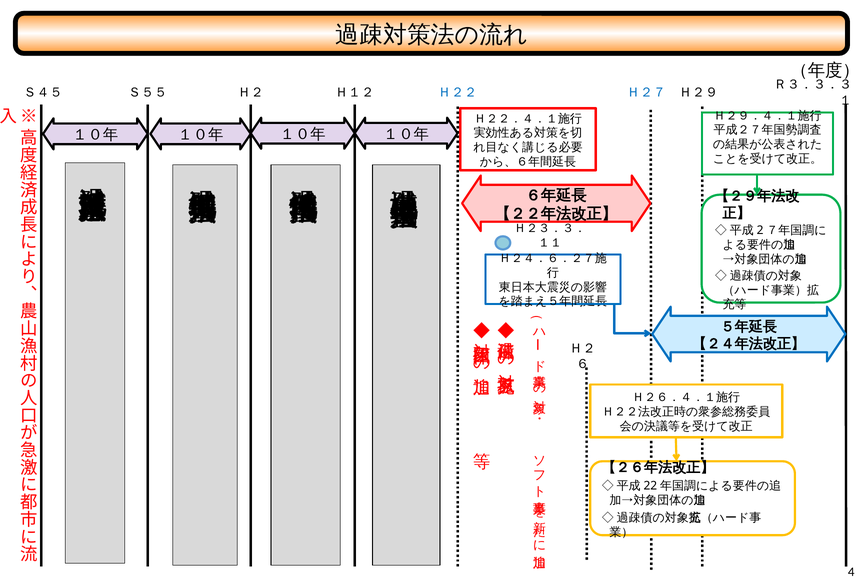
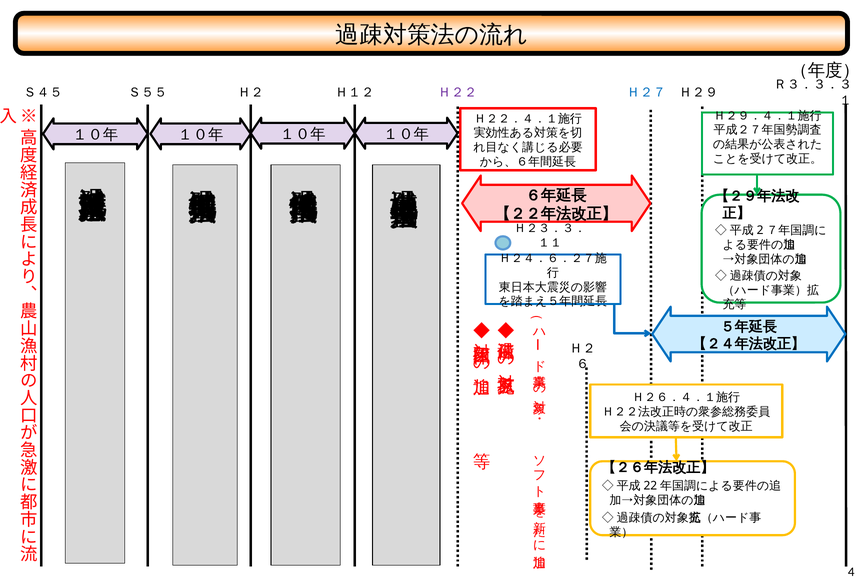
Ｈ２２ colour: blue -> purple (458, 93)
